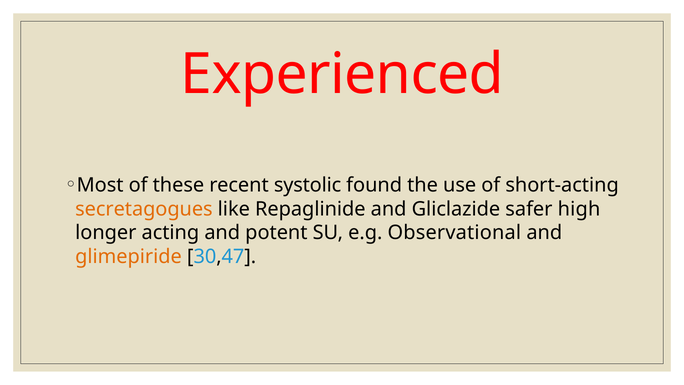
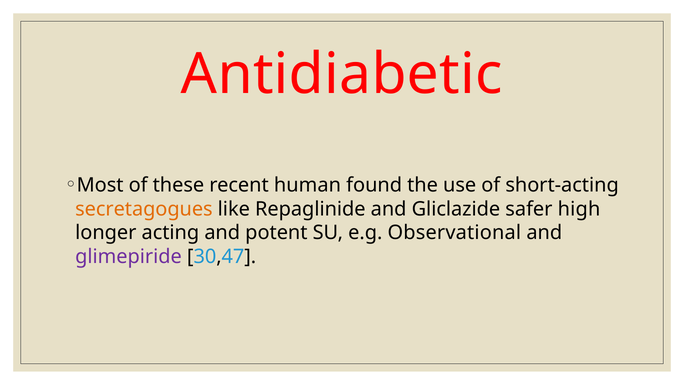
Experienced: Experienced -> Antidiabetic (342, 74)
systolic: systolic -> human (307, 185)
glimepiride colour: orange -> purple (129, 257)
